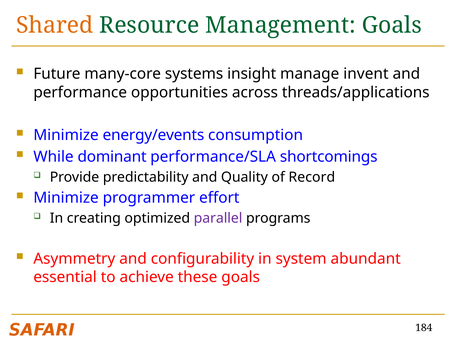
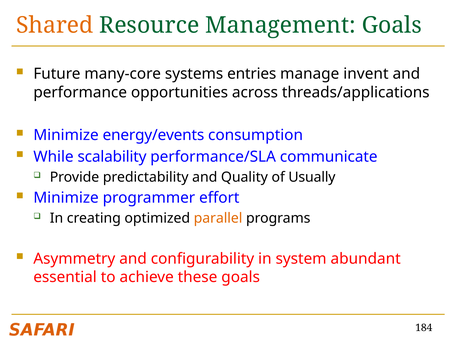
insight: insight -> entries (252, 74)
dominant: dominant -> scalability (112, 157)
shortcomings: shortcomings -> communicate (329, 157)
Record: Record -> Usually (312, 177)
parallel colour: purple -> orange (218, 218)
